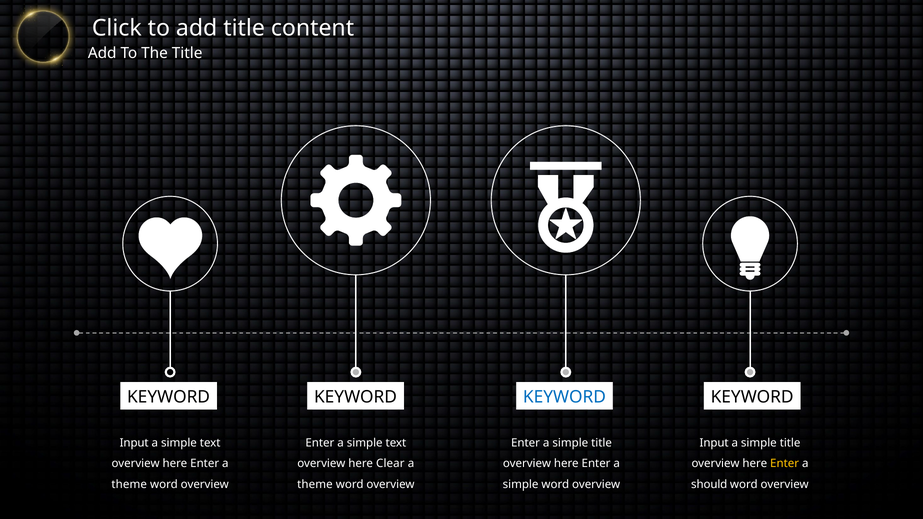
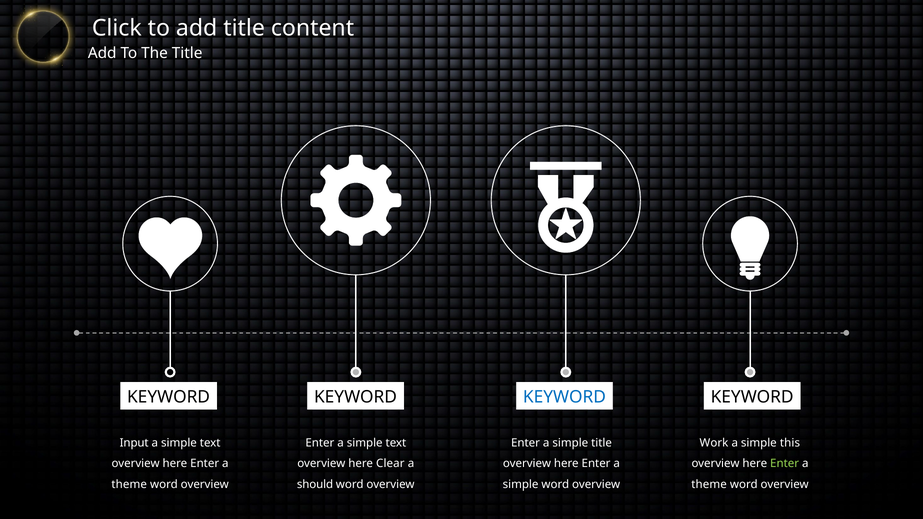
Input: Input -> Work (714, 443)
title: title -> this (790, 443)
Enter colour: yellow -> light green (785, 464)
theme: theme -> should (315, 484)
should: should -> theme (709, 484)
